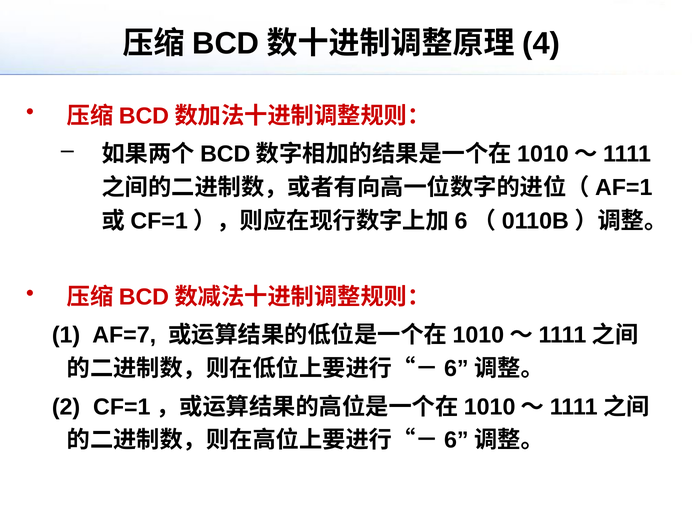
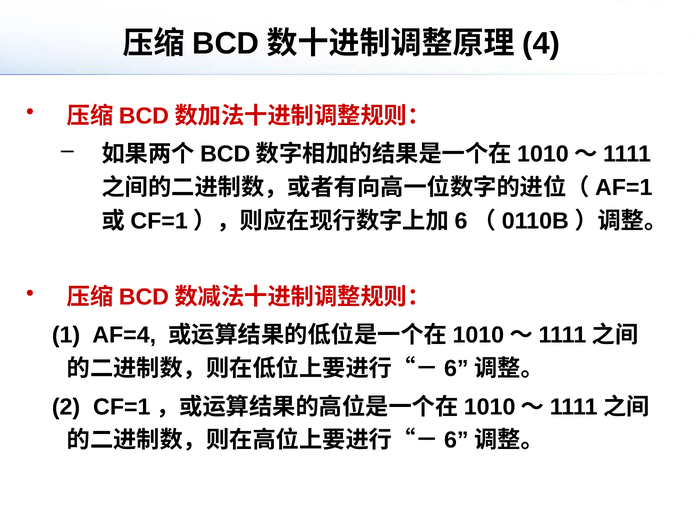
AF=7: AF=7 -> AF=4 (124, 335)
